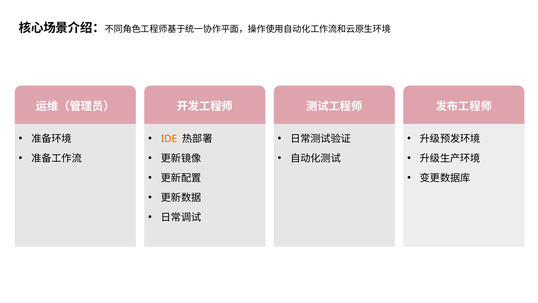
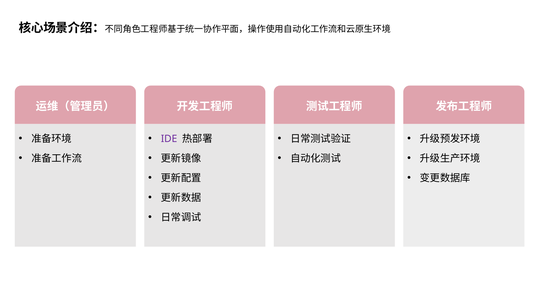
IDE colour: orange -> purple (169, 138)
